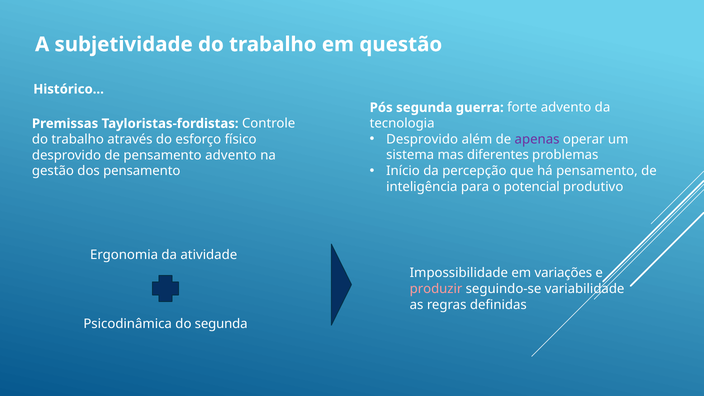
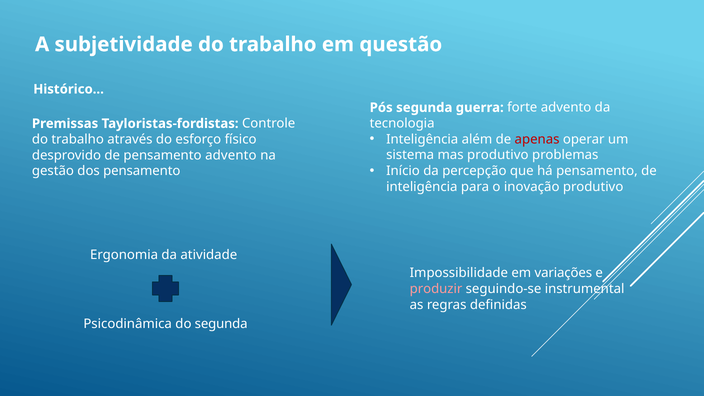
Desprovido: Desprovido -> Inteligência (422, 139)
apenas colour: purple -> red (537, 139)
mas diferentes: diferentes -> produtivo (498, 155)
potencial: potencial -> inovação (532, 187)
variabilidade: variabilidade -> instrumental (585, 289)
